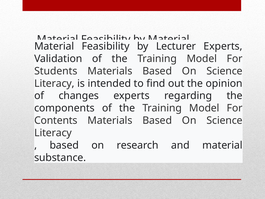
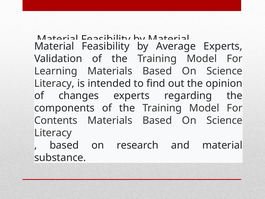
Lecturer: Lecturer -> Average (176, 46)
Students: Students -> Learning (56, 71)
